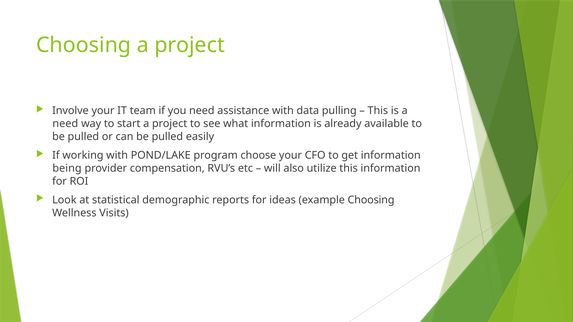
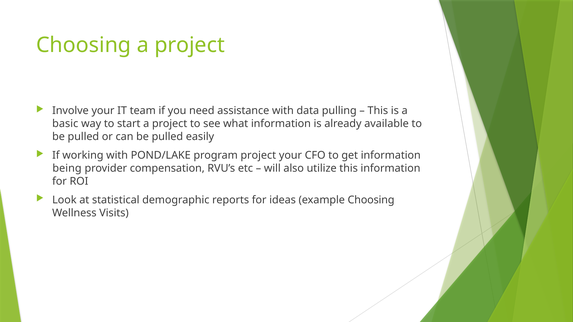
need: need -> basic (65, 124)
program choose: choose -> project (258, 156)
